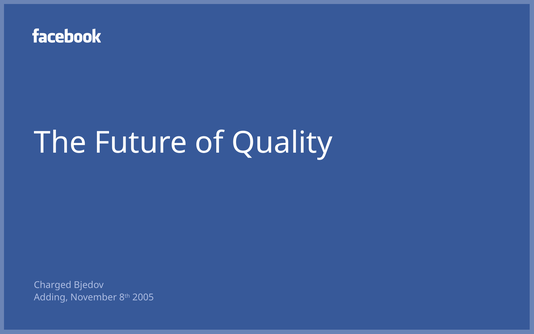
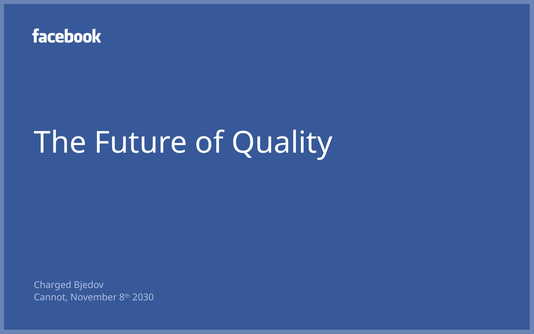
Adding: Adding -> Cannot (51, 297)
2005: 2005 -> 2030 (143, 297)
